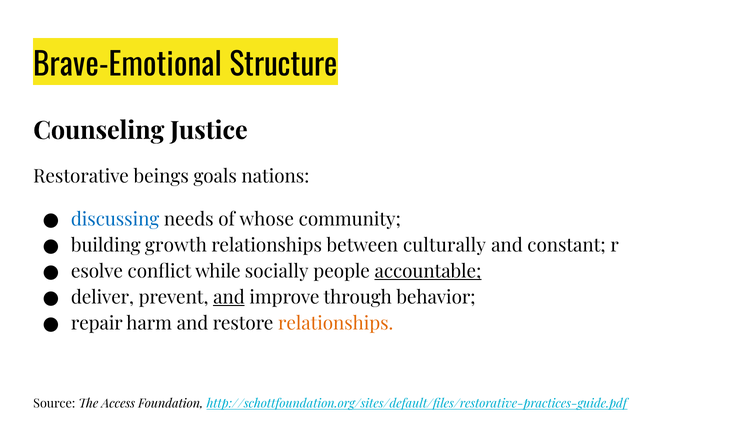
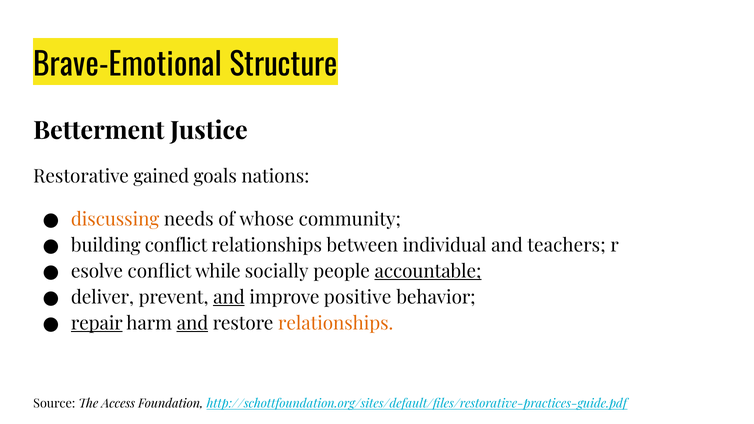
Counseling: Counseling -> Betterment (99, 131)
beings: beings -> gained (161, 177)
discussing colour: blue -> orange (115, 219)
building growth: growth -> conflict (176, 245)
culturally: culturally -> individual (445, 245)
constant: constant -> teachers (566, 245)
through: through -> positive (358, 297)
repair underline: none -> present (97, 323)
and underline: none -> present (192, 323)
